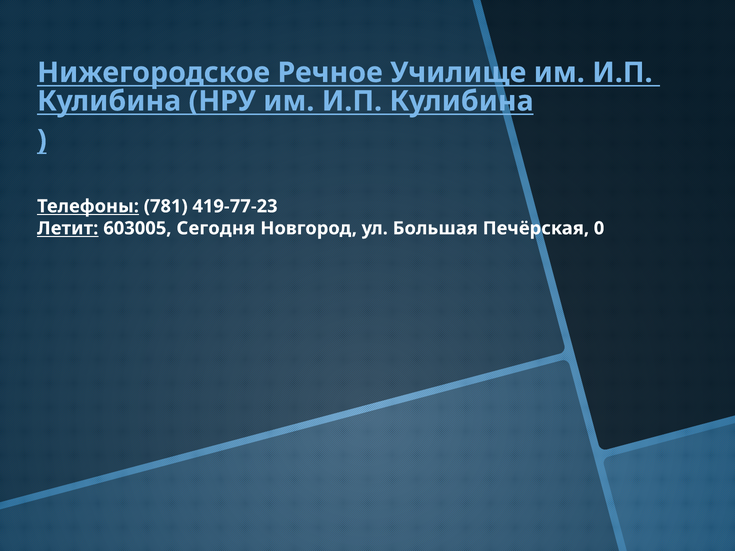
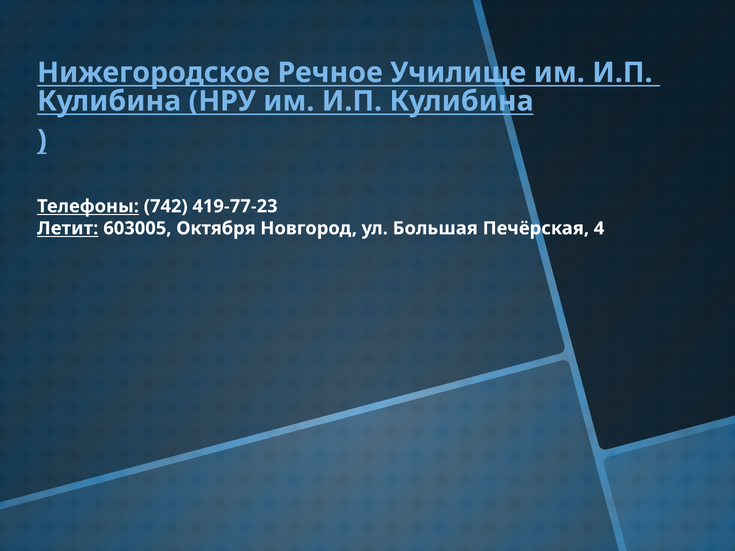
781: 781 -> 742 (166, 206)
Сегодня: Сегодня -> Октября (216, 228)
0: 0 -> 4 (599, 228)
